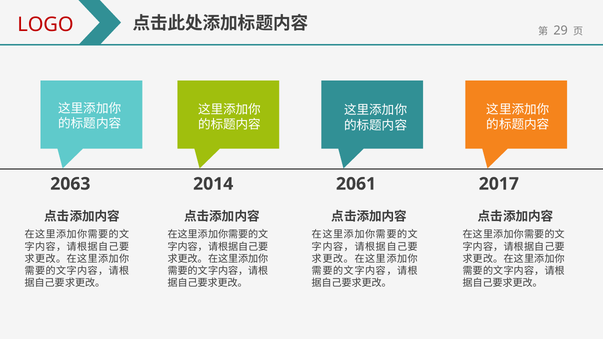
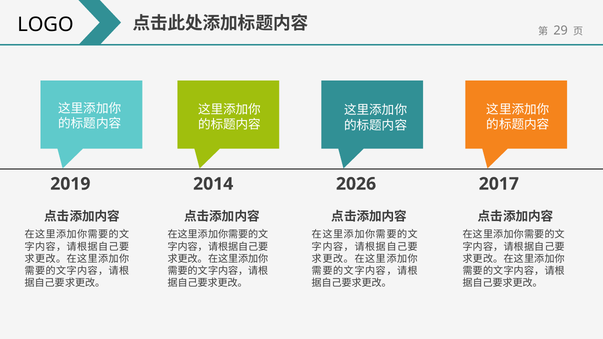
LOGO colour: red -> black (45, 25)
2063: 2063 -> 2019 (70, 184)
2061: 2061 -> 2026 (356, 184)
